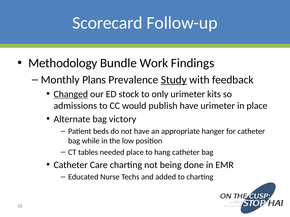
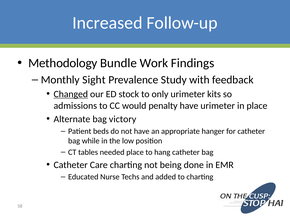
Scorecard: Scorecard -> Increased (107, 23)
Plans: Plans -> Sight (94, 80)
Study underline: present -> none (174, 80)
publish: publish -> penalty (163, 106)
